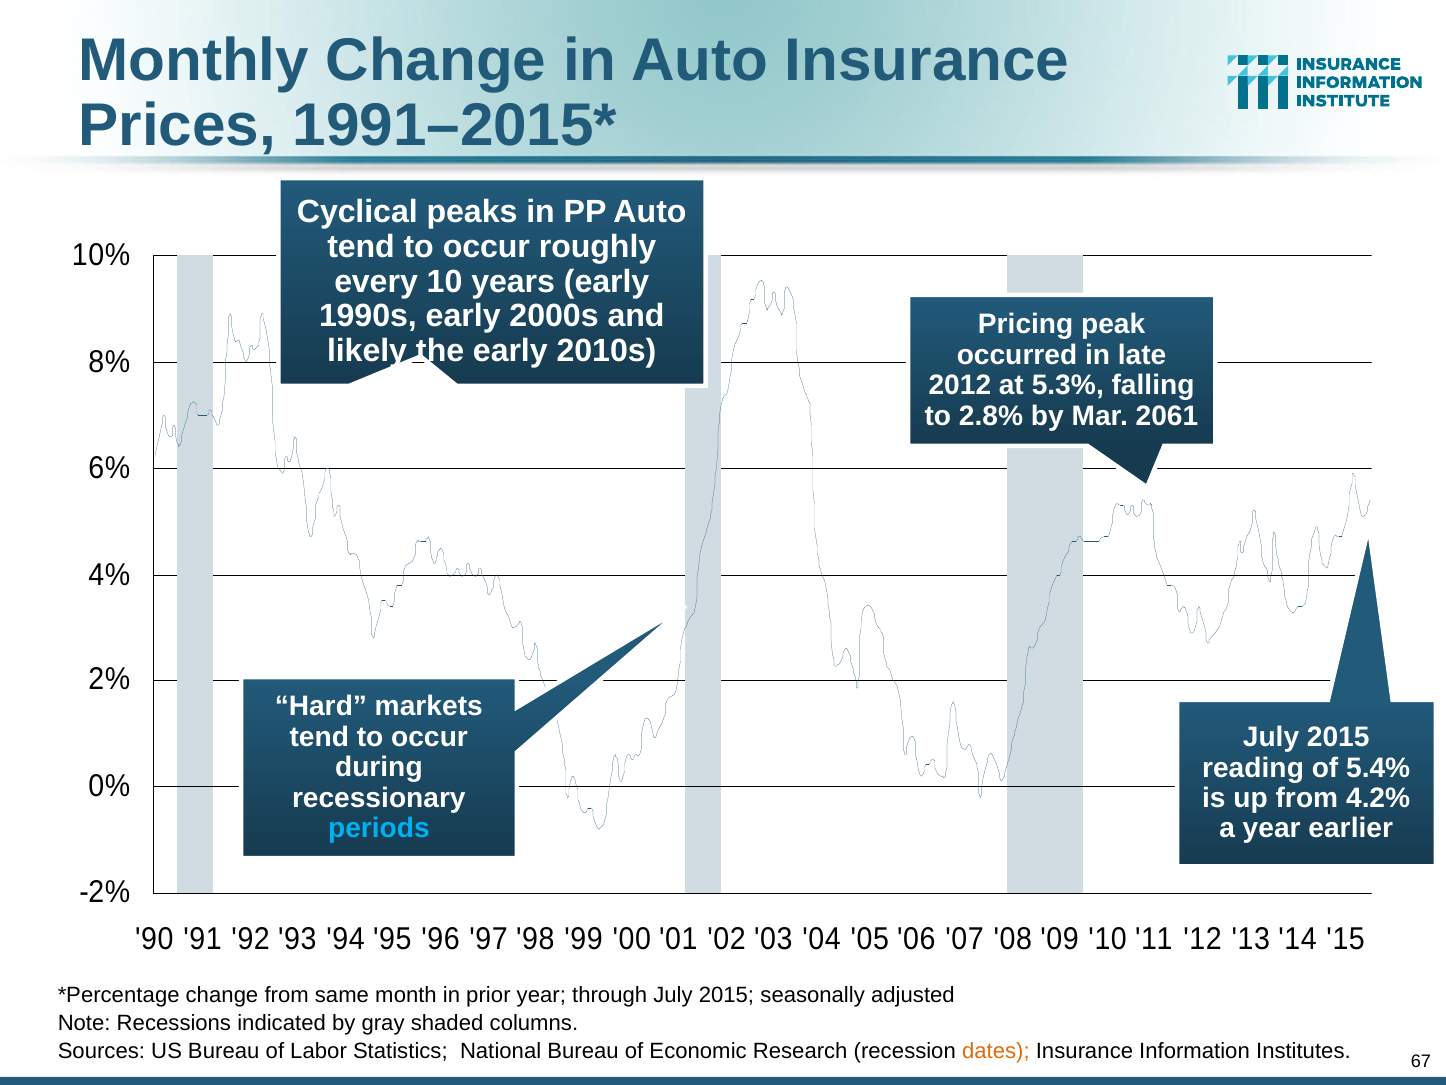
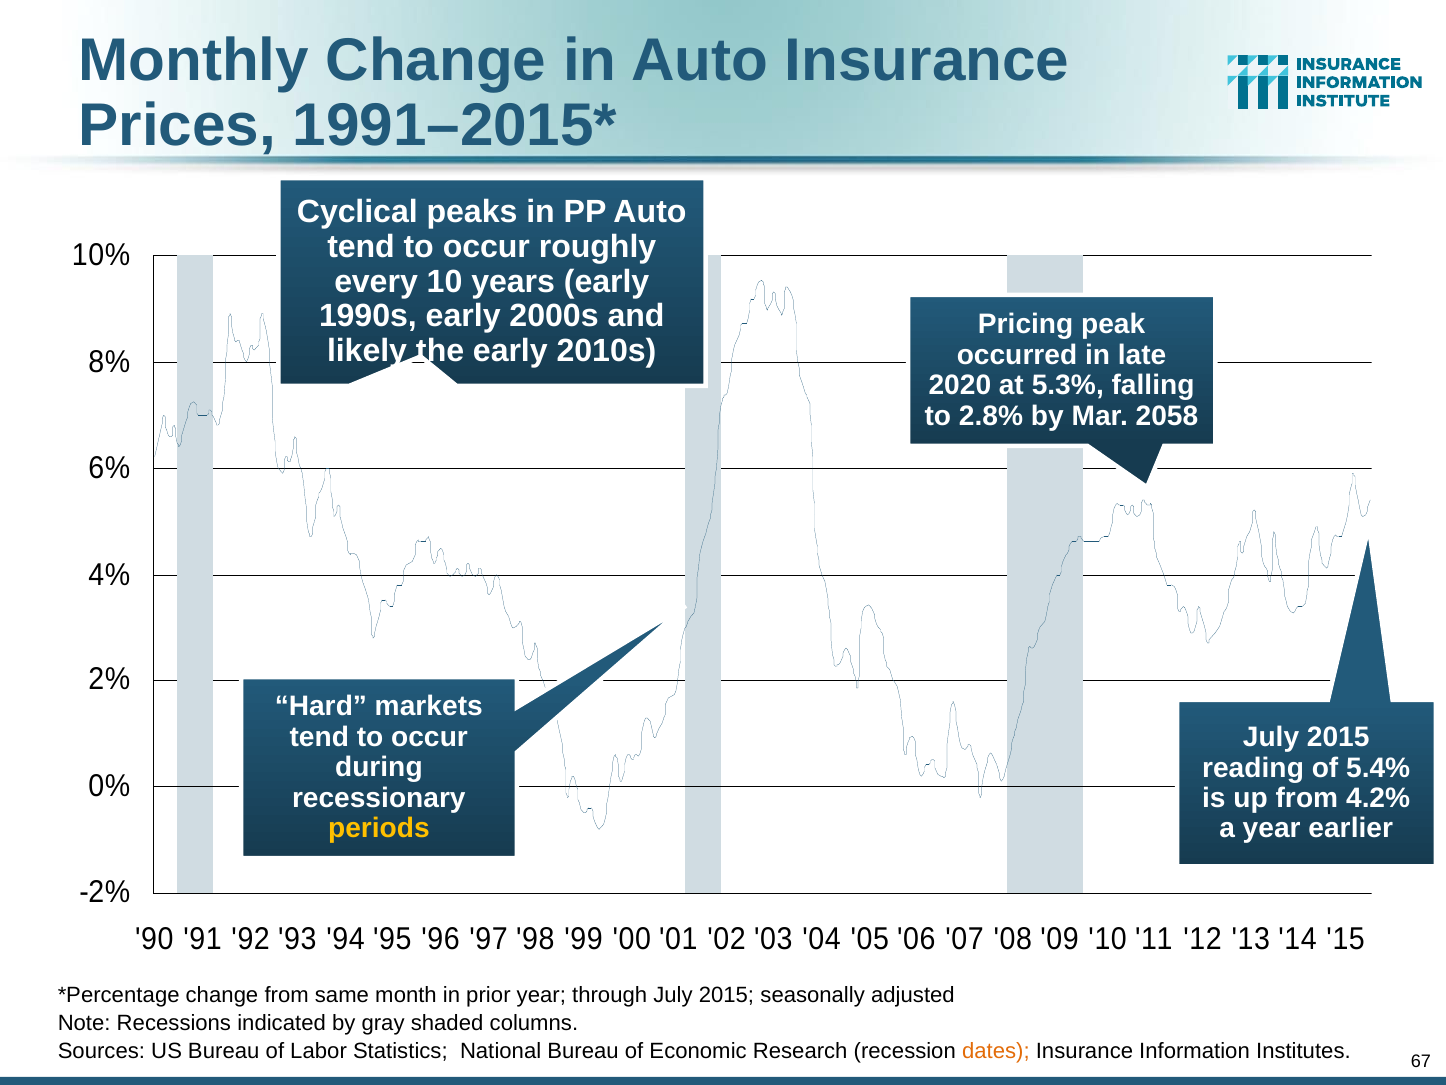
2012: 2012 -> 2020 (960, 385)
2061: 2061 -> 2058 (1167, 416)
periods colour: light blue -> yellow (379, 828)
